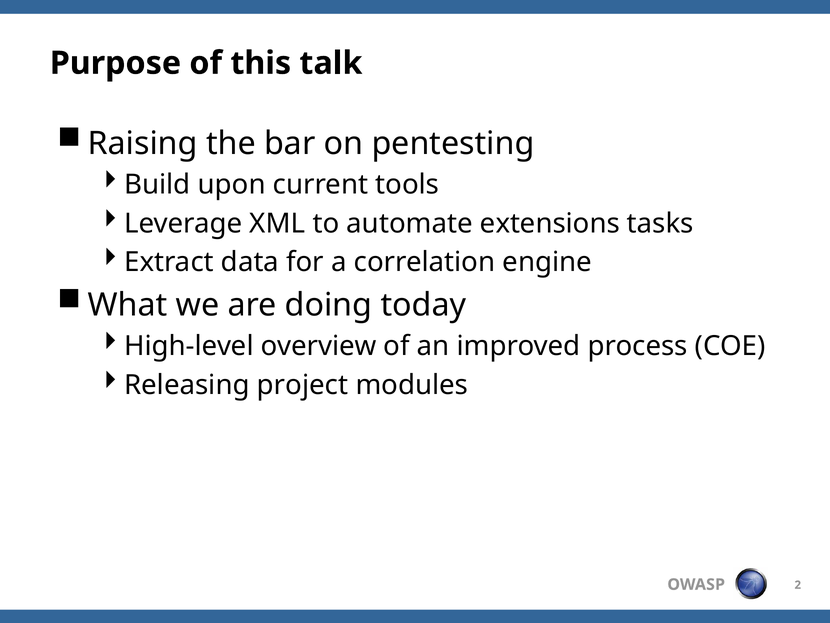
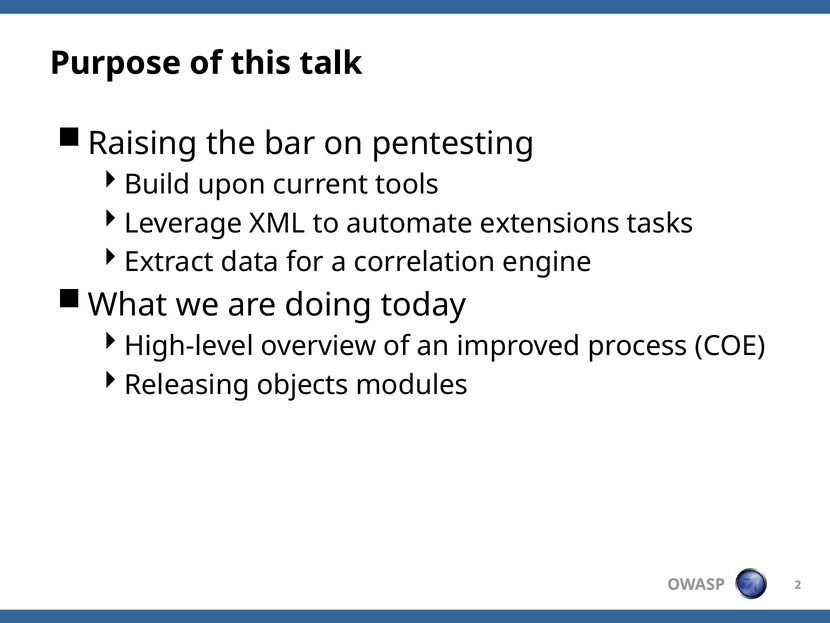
project: project -> objects (303, 385)
